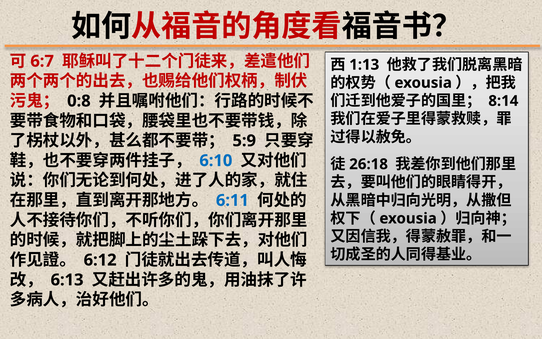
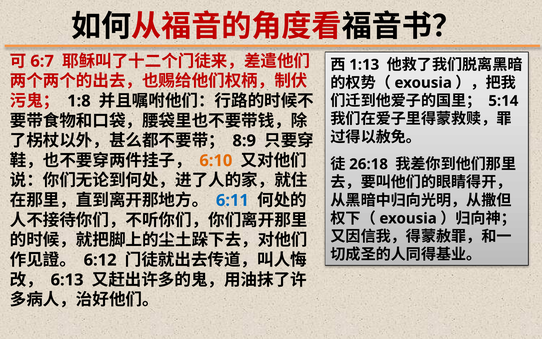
0:8: 0:8 -> 1:8 (79, 101)
8:14: 8:14 -> 5:14 (503, 101)
5:9: 5:9 -> 8:9 (244, 141)
6:10 colour: blue -> orange (216, 161)
